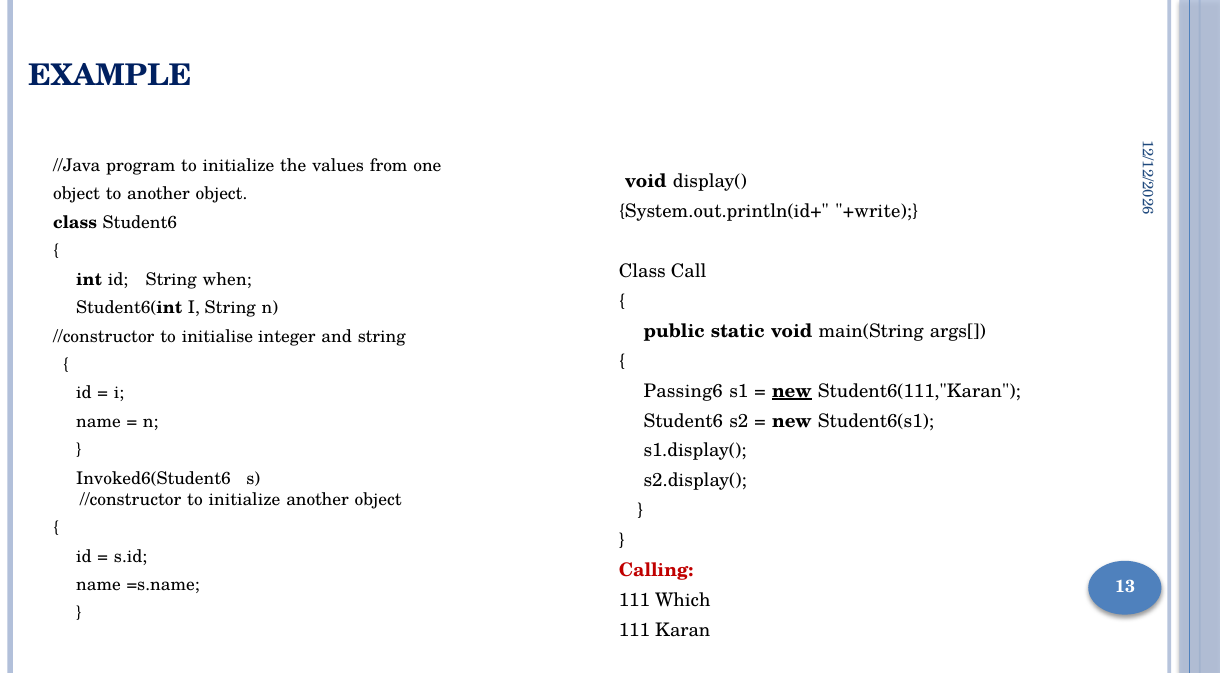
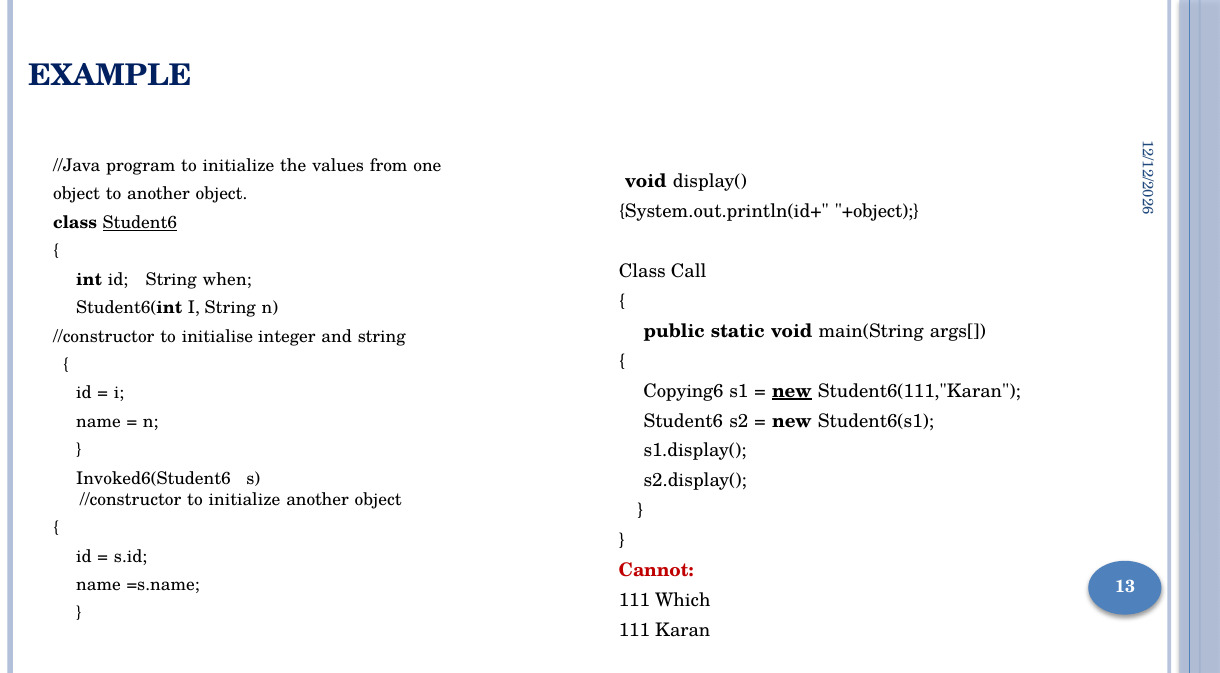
+write: +write -> +object (877, 211)
Student6 underline: none -> present (140, 222)
Passing6: Passing6 -> Copying6 (683, 391)
Calling: Calling -> Cannot (656, 570)
